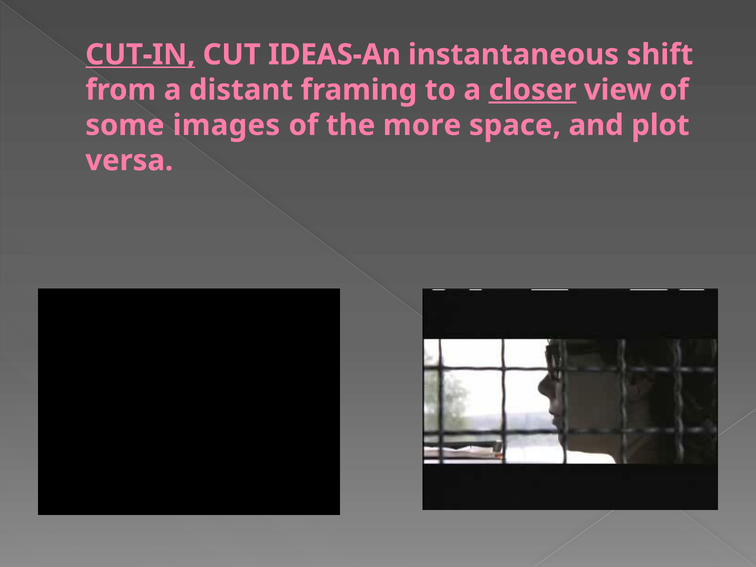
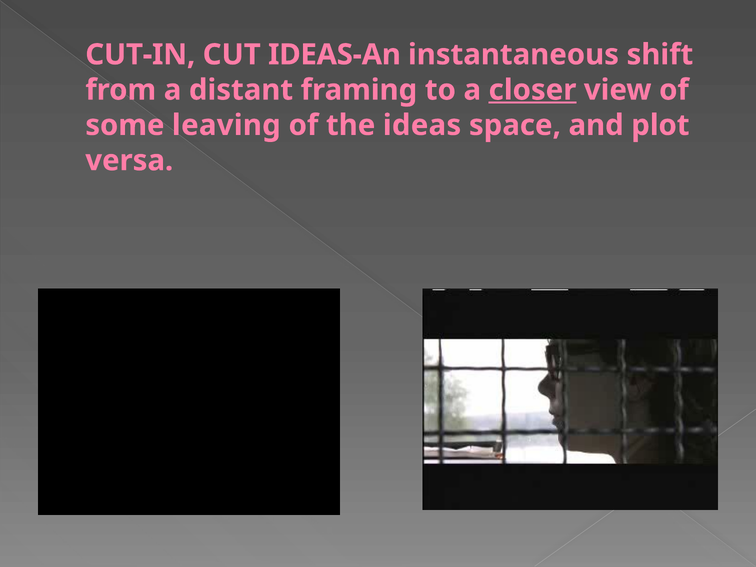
CUT-IN underline: present -> none (140, 55)
images: images -> leaving (226, 125)
more: more -> ideas (422, 125)
